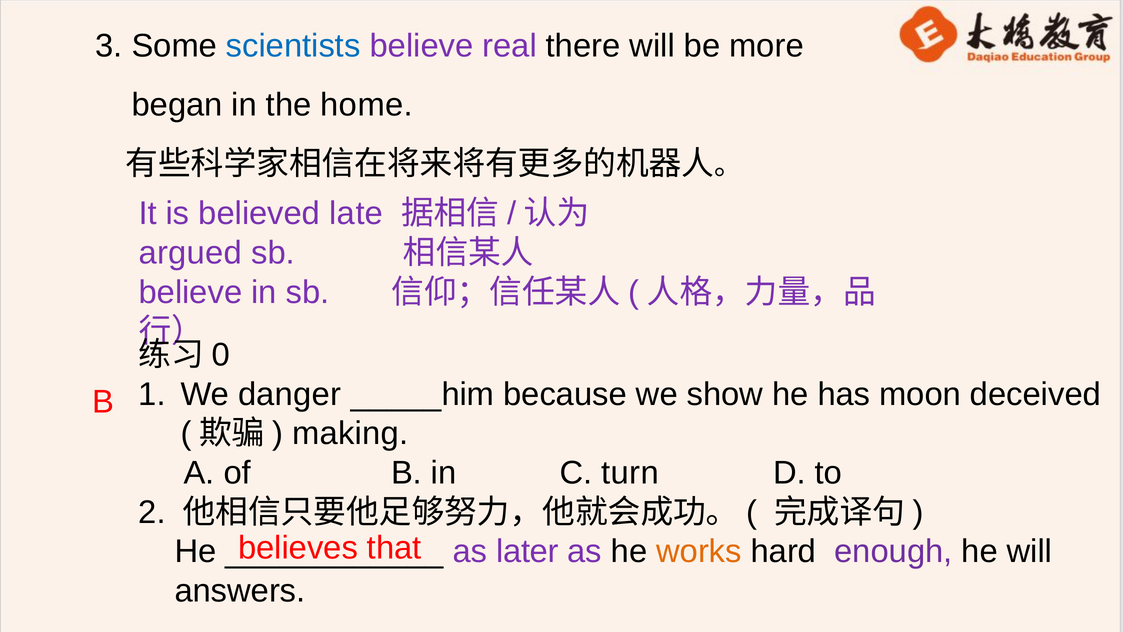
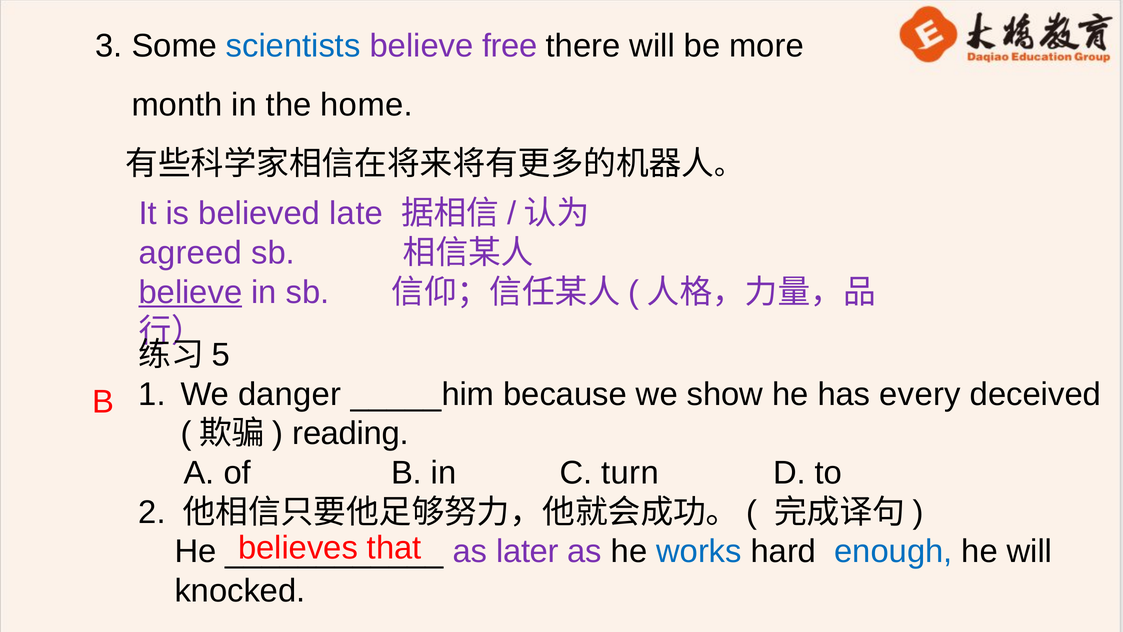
real: real -> free (510, 46)
began: began -> month (177, 105)
argued: argued -> agreed (190, 253)
believe underline: none -> present (190, 292)
0: 0 -> 5 (221, 355)
moon: moon -> every (920, 394)
making: making -> reading (351, 433)
works colour: orange -> blue (699, 551)
enough colour: purple -> blue (893, 551)
answers: answers -> knocked (240, 591)
